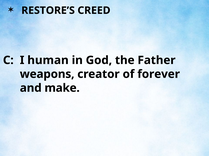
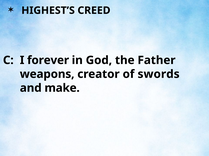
RESTORE’S: RESTORE’S -> HIGHEST’S (48, 10)
human: human -> forever (48, 61)
forever: forever -> swords (159, 74)
